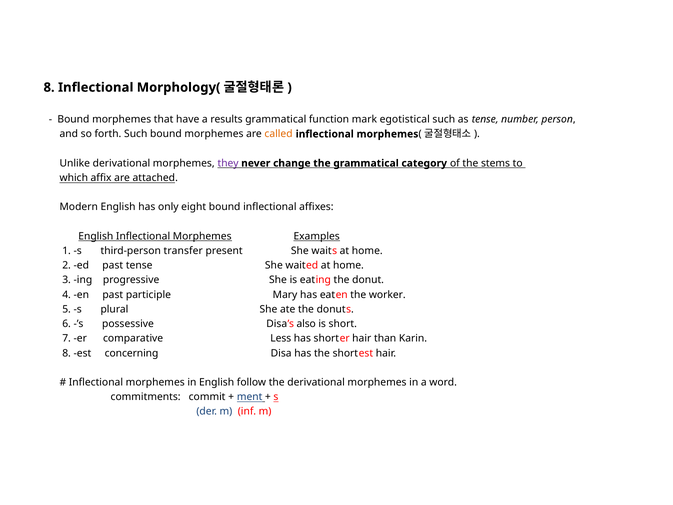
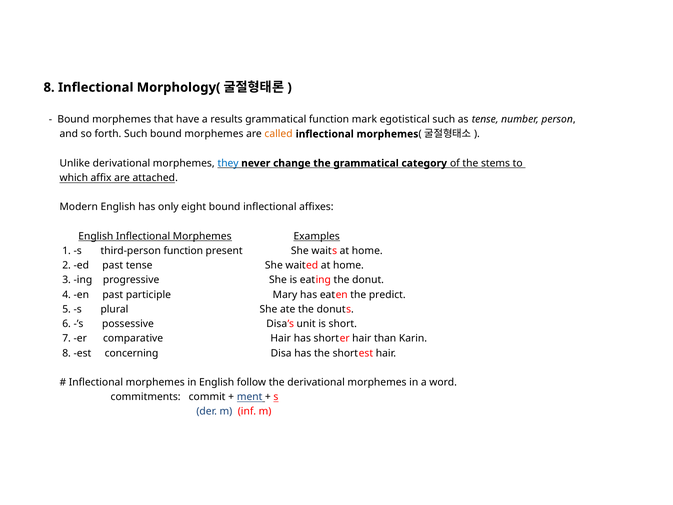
they colour: purple -> blue (228, 163)
third-person transfer: transfer -> function (183, 251)
worker: worker -> predict (387, 295)
also: also -> unit (306, 324)
comparative Less: Less -> Hair (281, 338)
